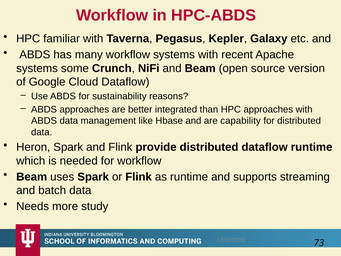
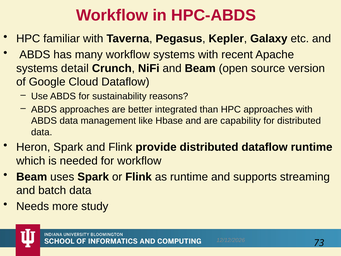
some: some -> detail (75, 68)
